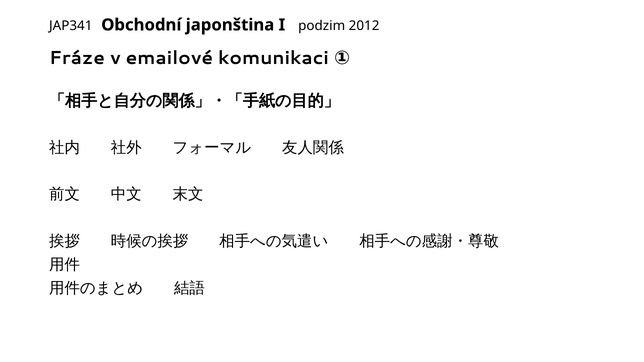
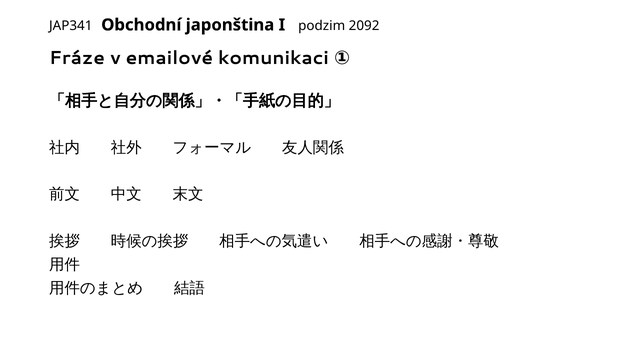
2012: 2012 -> 2092 (364, 26)
